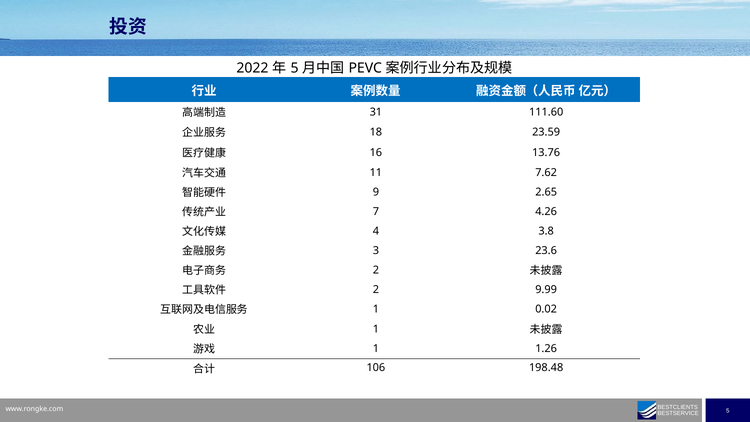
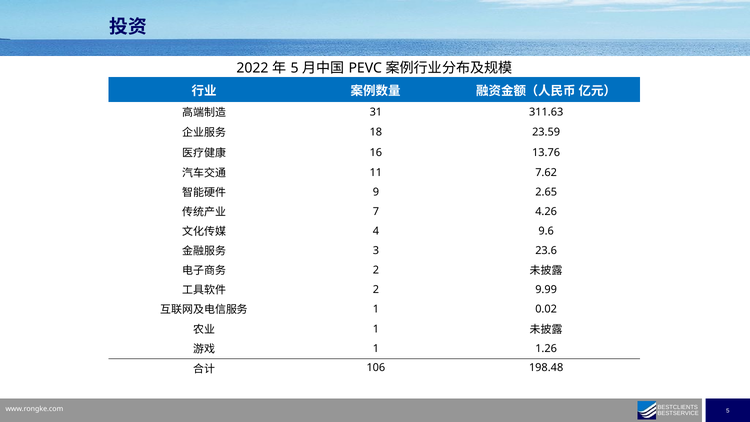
111.60: 111.60 -> 311.63 (546, 112)
3.8: 3.8 -> 9.6 (546, 231)
